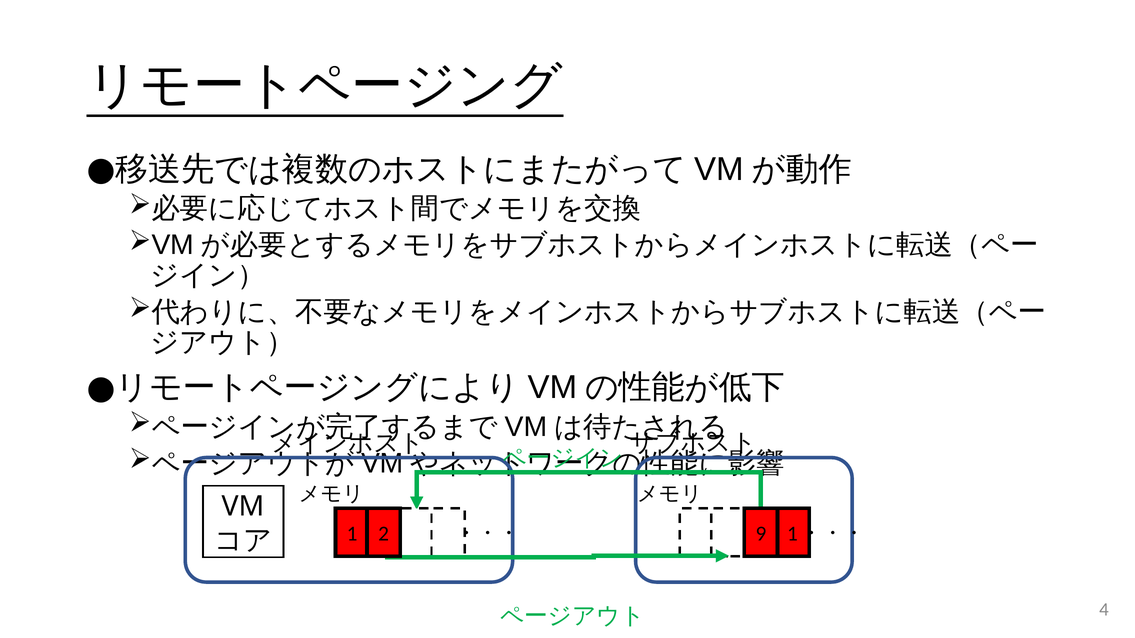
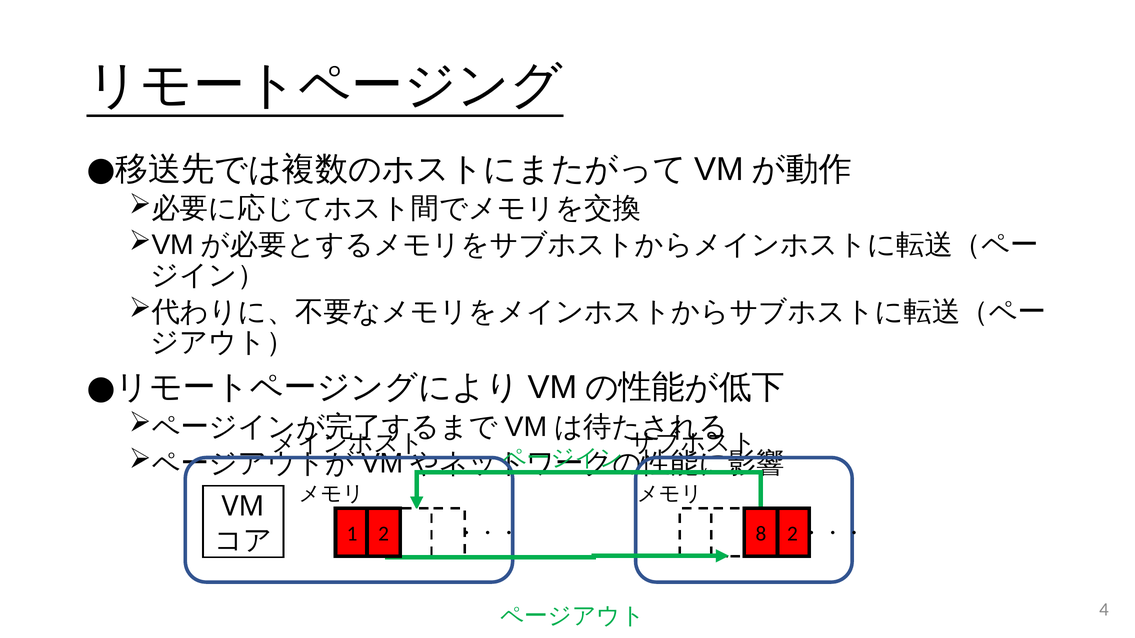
9: 9 -> 8 (761, 534)
1 1: 1 -> 2 (792, 534)
